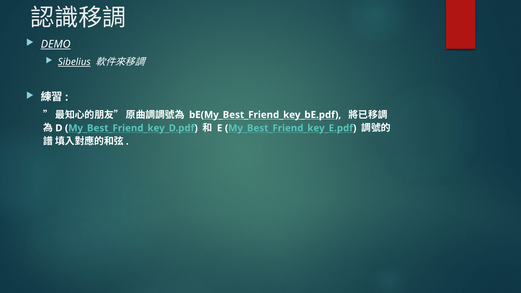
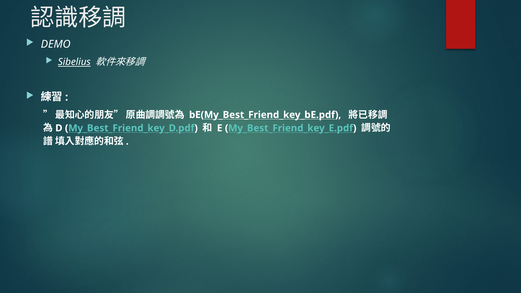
DEMO underline: present -> none (56, 44)
